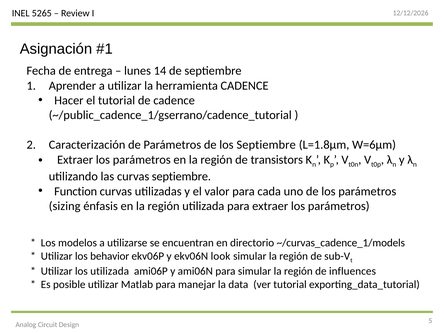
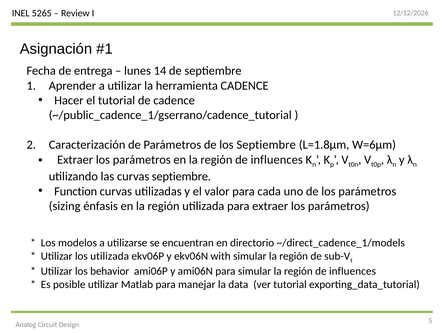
transistors: transistors -> influences (277, 160)
~/curvas_cadence_1/models: ~/curvas_cadence_1/models -> ~/direct_cadence_1/models (341, 243)
los behavior: behavior -> utilizada (110, 256)
look: look -> with (221, 256)
los utilizada: utilizada -> behavior (110, 271)
